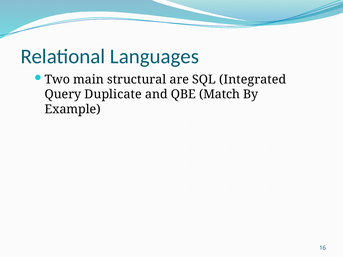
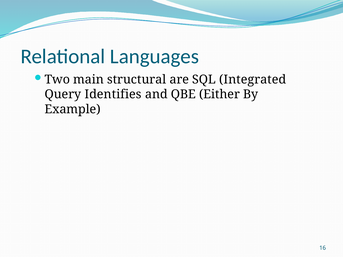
Duplicate: Duplicate -> Identifies (113, 94)
Match: Match -> Either (220, 94)
